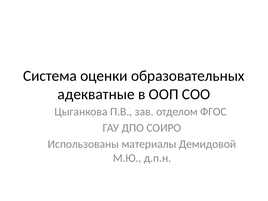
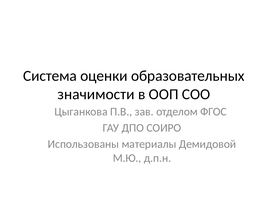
адекватные: адекватные -> значимости (96, 94)
